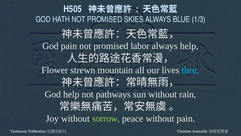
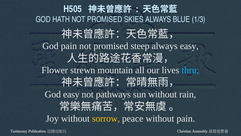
labor: labor -> steep (140, 46)
always help: help -> easy (189, 46)
God help: help -> easy (71, 94)
sorrow colour: light green -> yellow (106, 118)
